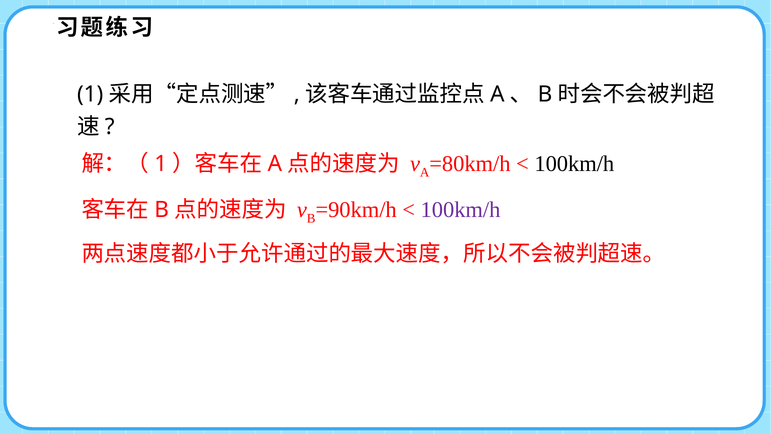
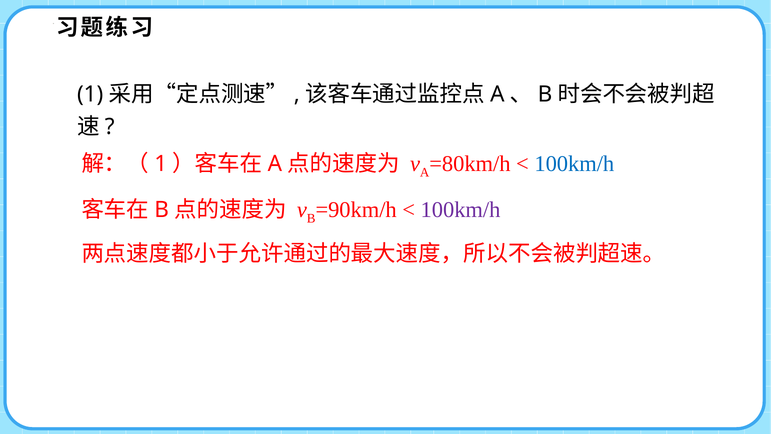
100km/h colour: black -> blue (574, 164)
